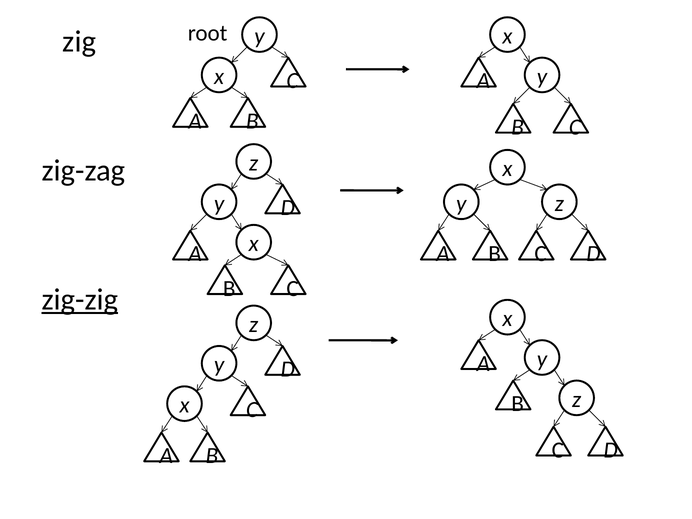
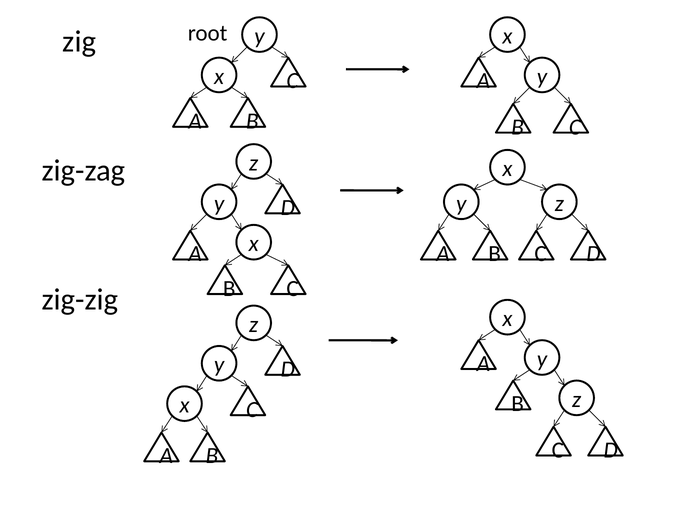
zig-zig underline: present -> none (80, 300)
